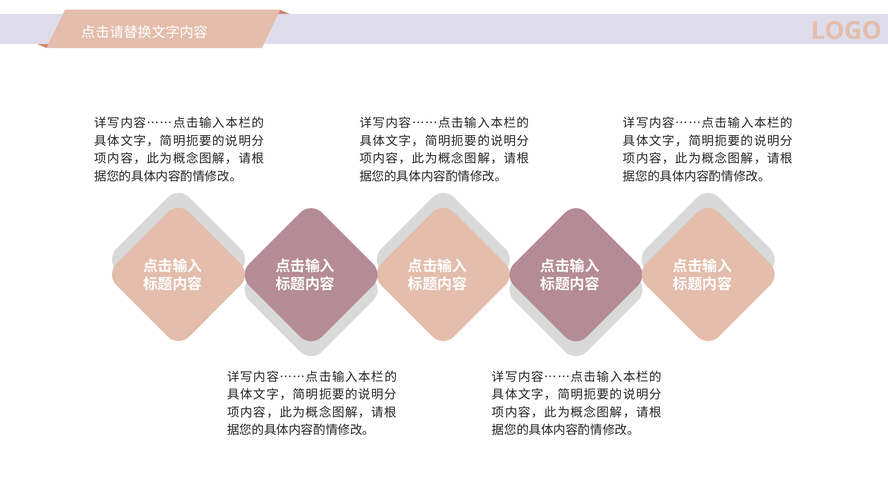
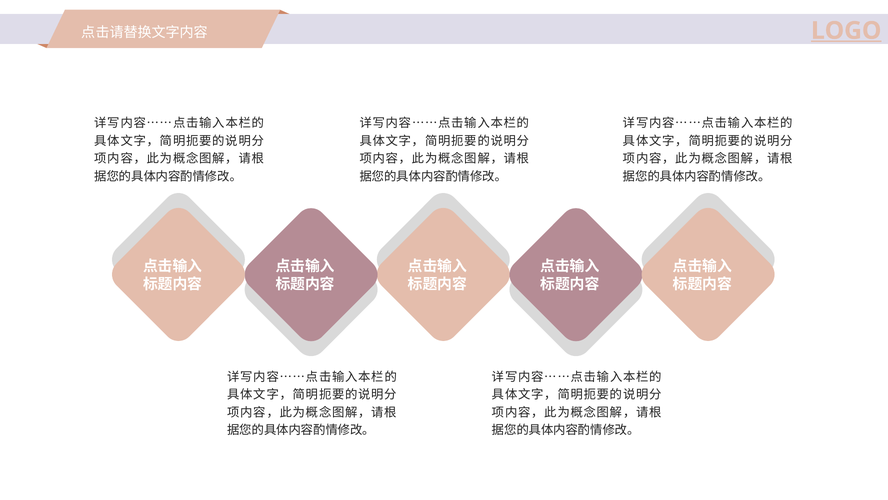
LOGO underline: none -> present (846, 31)
